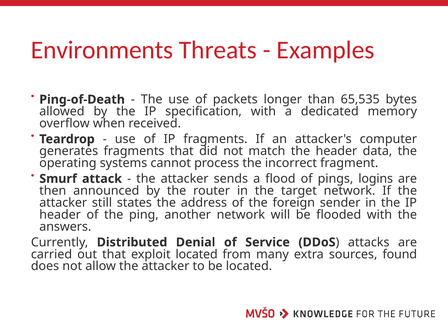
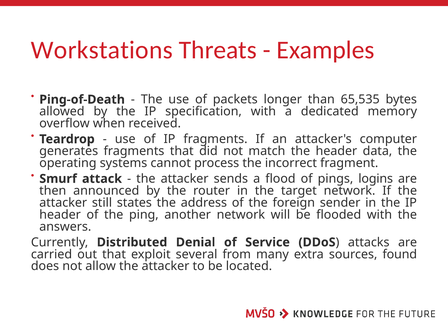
Environments: Environments -> Workstations (102, 50)
exploit located: located -> several (197, 254)
